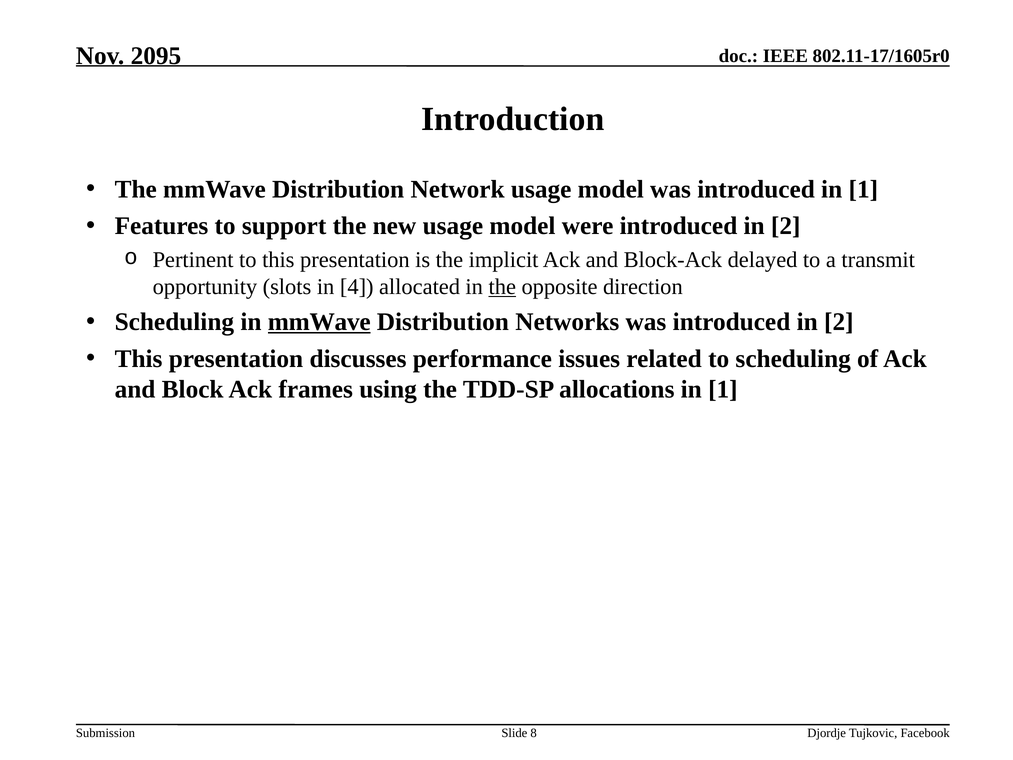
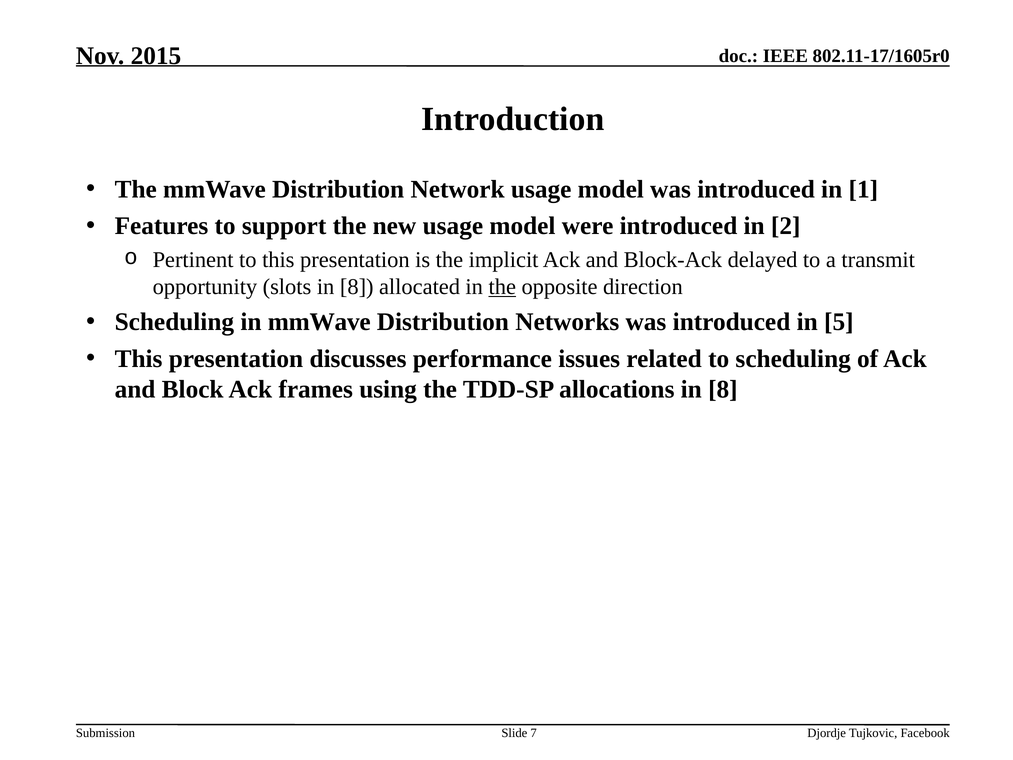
2095: 2095 -> 2015 (156, 56)
slots in 4: 4 -> 8 (357, 287)
mmWave underline: present -> none (319, 322)
was introduced in 2: 2 -> 5 (839, 322)
allocations in 1: 1 -> 8 (723, 389)
8: 8 -> 7 (534, 733)
